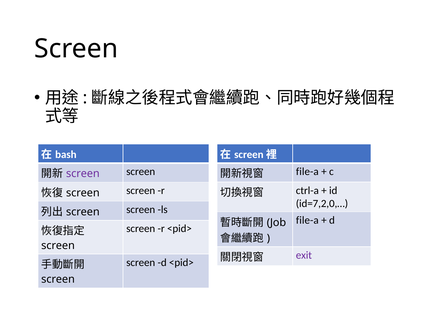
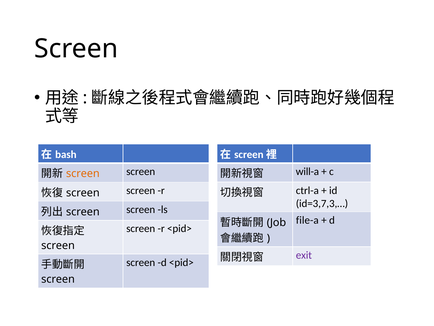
screen colour: purple -> orange (83, 173)
file-a: file-a -> will-a (307, 171)
id=7,2,0,…: id=7,2,0,… -> id=3,7,3,… (322, 203)
